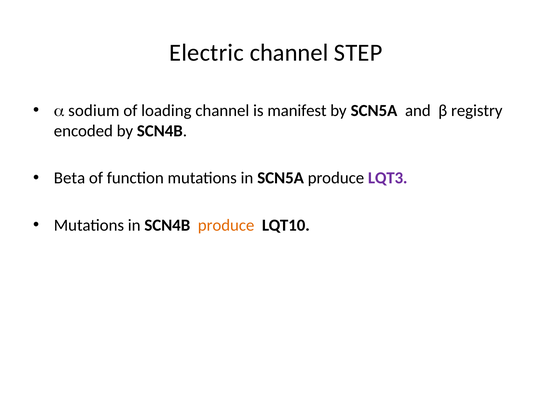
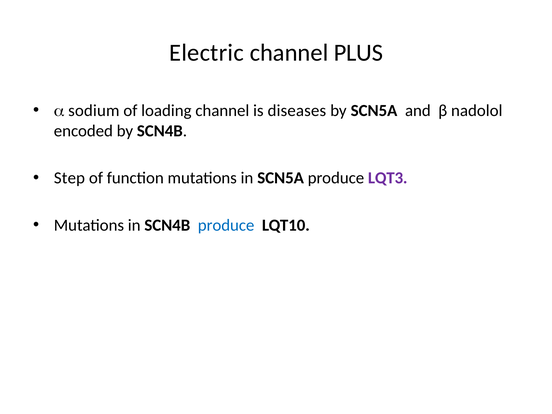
STEP: STEP -> PLUS (358, 53)
manifest: manifest -> diseases (297, 111)
registry: registry -> nadolol (477, 111)
Beta: Beta -> Step (69, 178)
produce colour: orange -> blue (226, 225)
